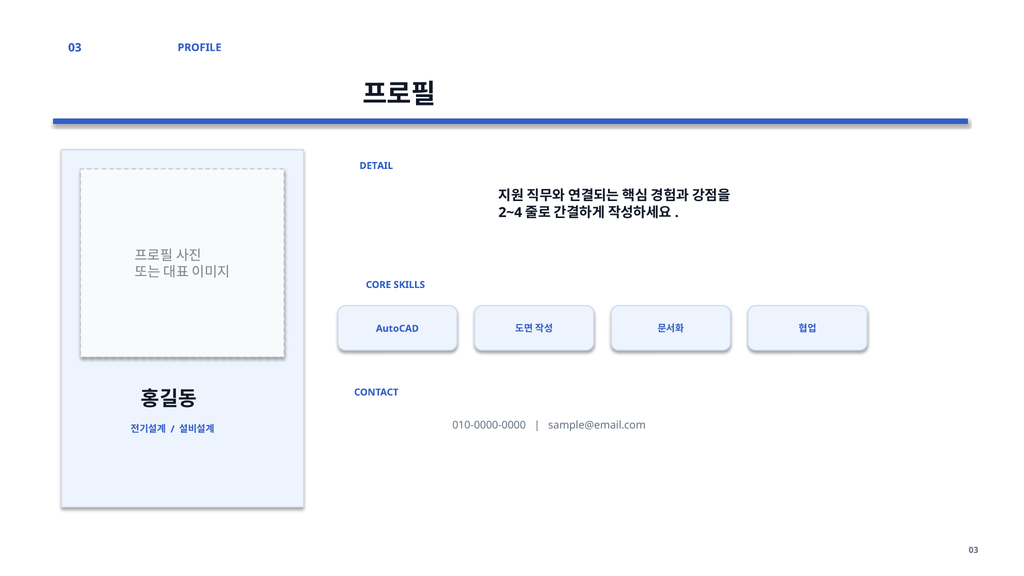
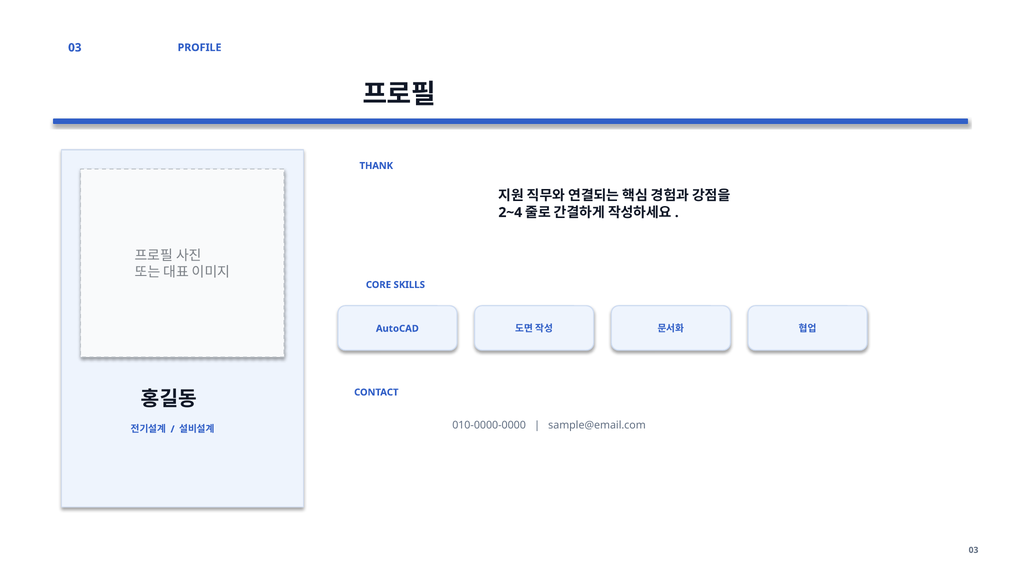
DETAIL: DETAIL -> THANK (376, 166)
